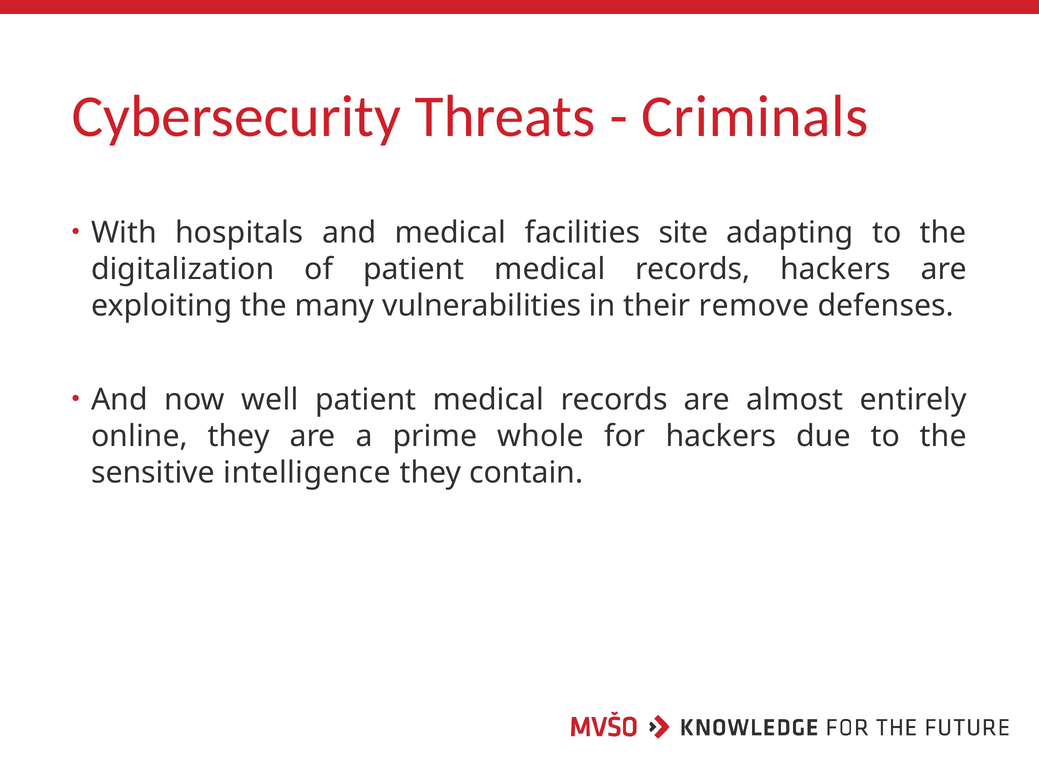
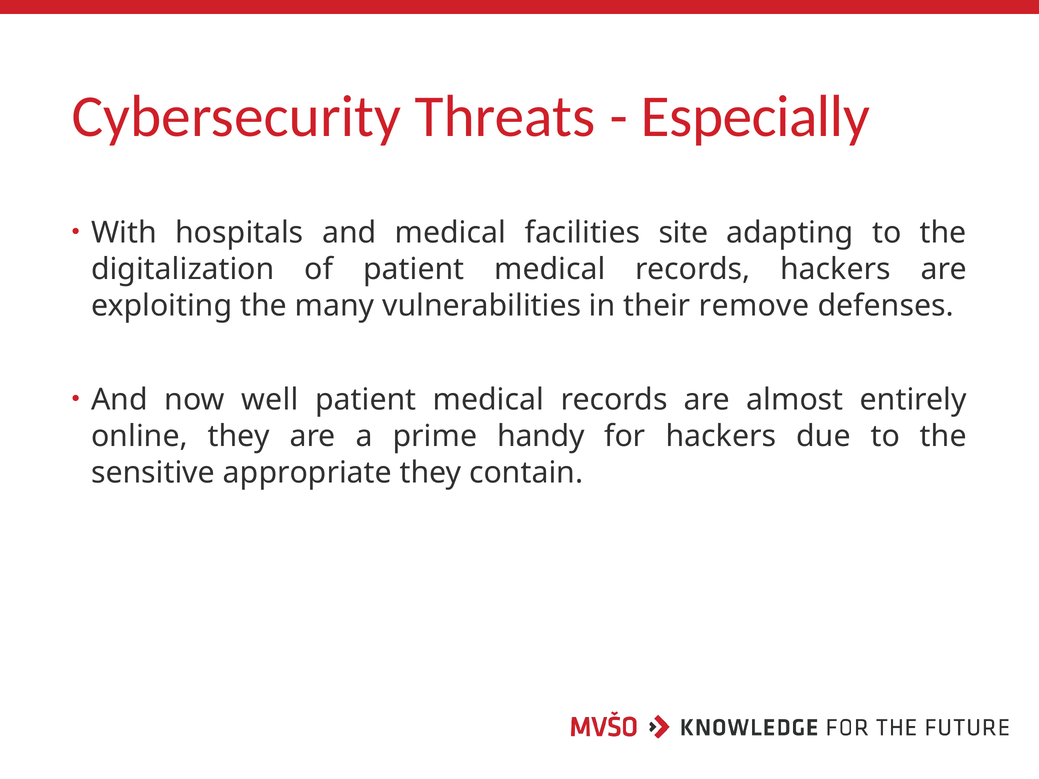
Criminals: Criminals -> Especially (755, 116)
whole: whole -> handy (541, 436)
intelligence: intelligence -> appropriate (307, 473)
